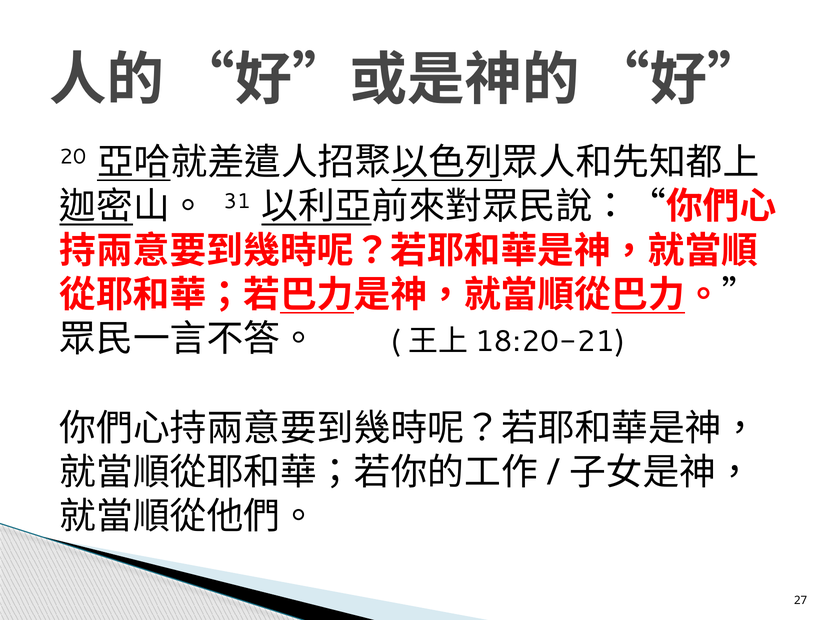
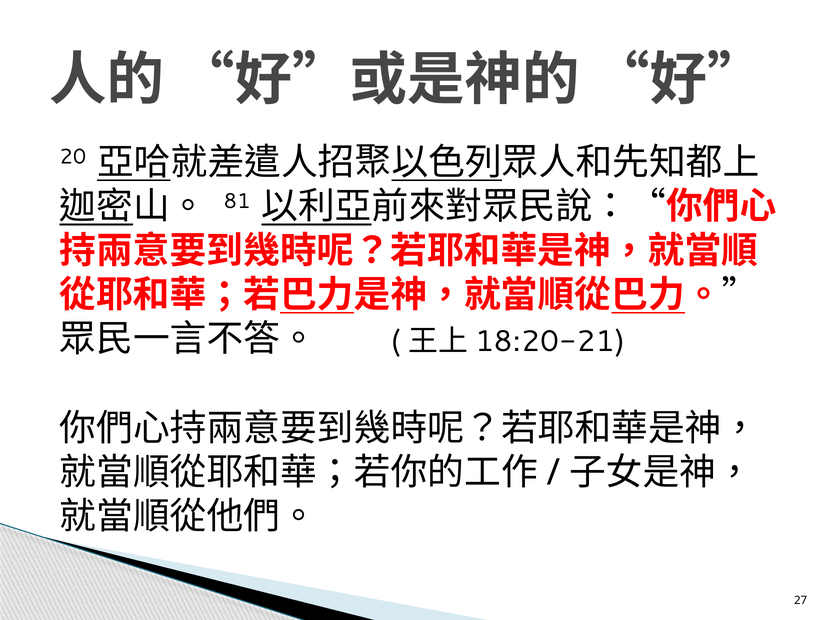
31: 31 -> 81 (237, 201)
